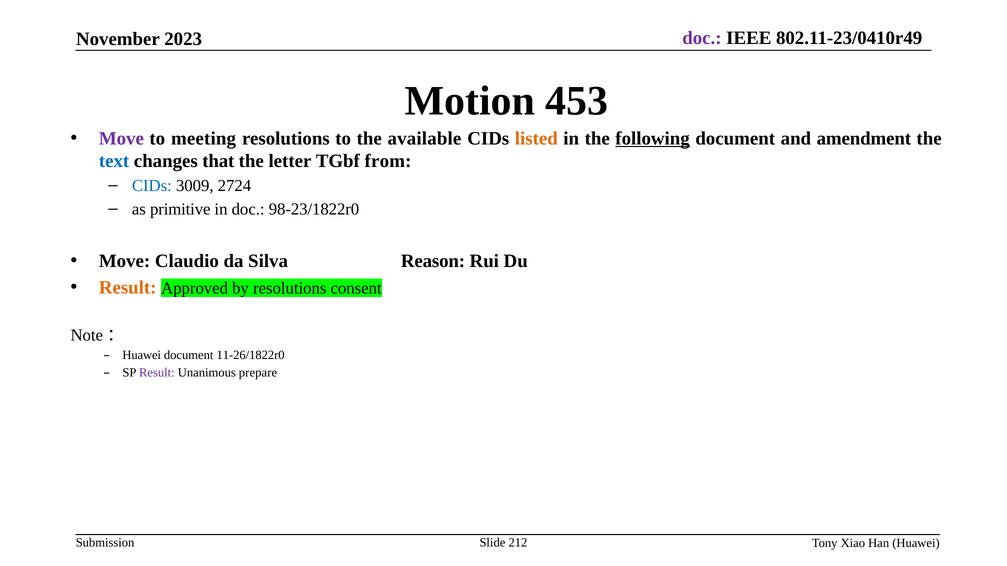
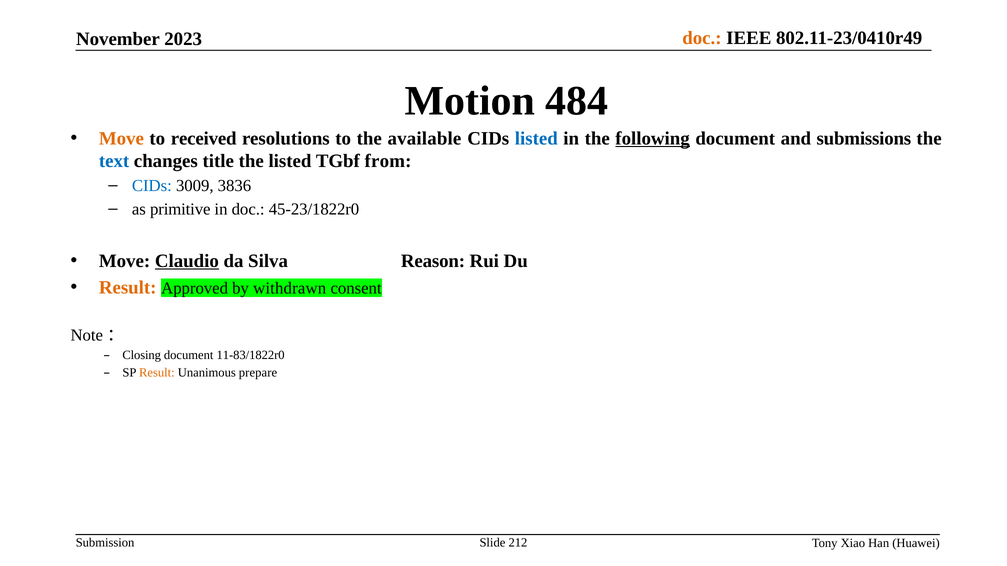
doc colour: purple -> orange (702, 38)
453: 453 -> 484 (577, 101)
Move colour: purple -> orange (121, 139)
meeting: meeting -> received (204, 139)
listed colour: orange -> blue (536, 139)
amendment: amendment -> submissions (864, 139)
that: that -> title (218, 161)
the letter: letter -> listed (290, 161)
2724: 2724 -> 3836 (234, 186)
98-23/1822r0: 98-23/1822r0 -> 45-23/1822r0 (314, 209)
Claudio underline: none -> present (187, 261)
by resolutions: resolutions -> withdrawn (290, 288)
Huawei: Huawei -> Closing (142, 355)
11-26/1822r0: 11-26/1822r0 -> 11-83/1822r0 (251, 355)
Result colour: purple -> orange (157, 373)
